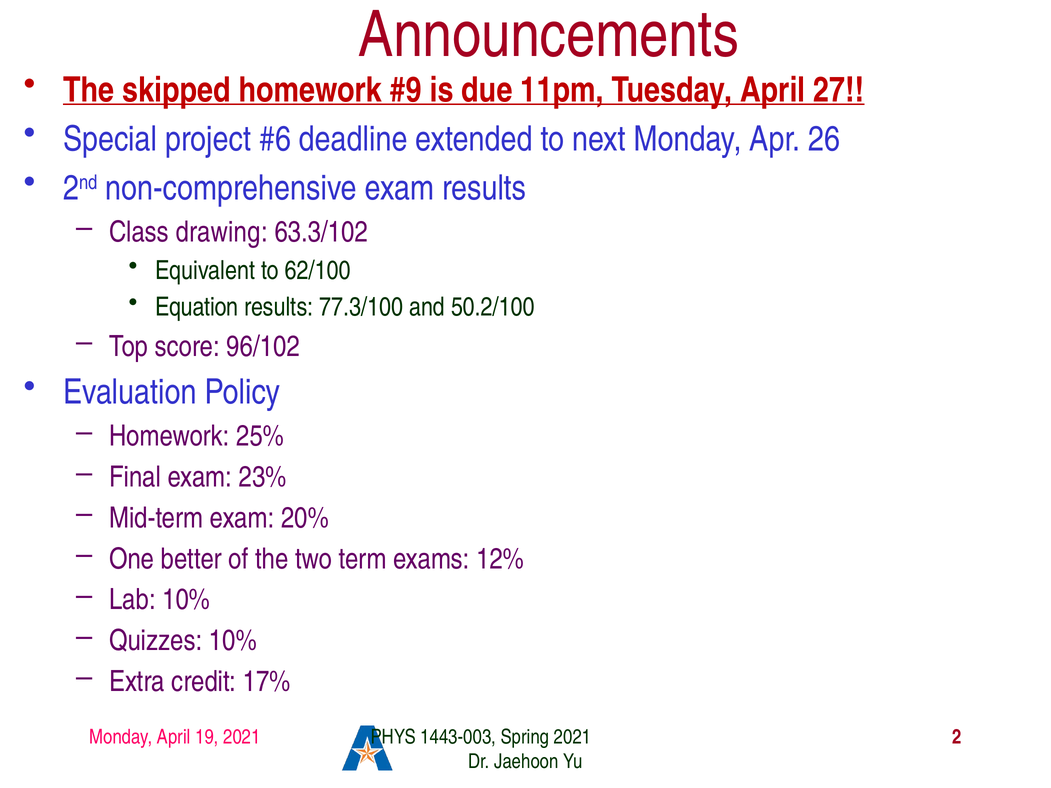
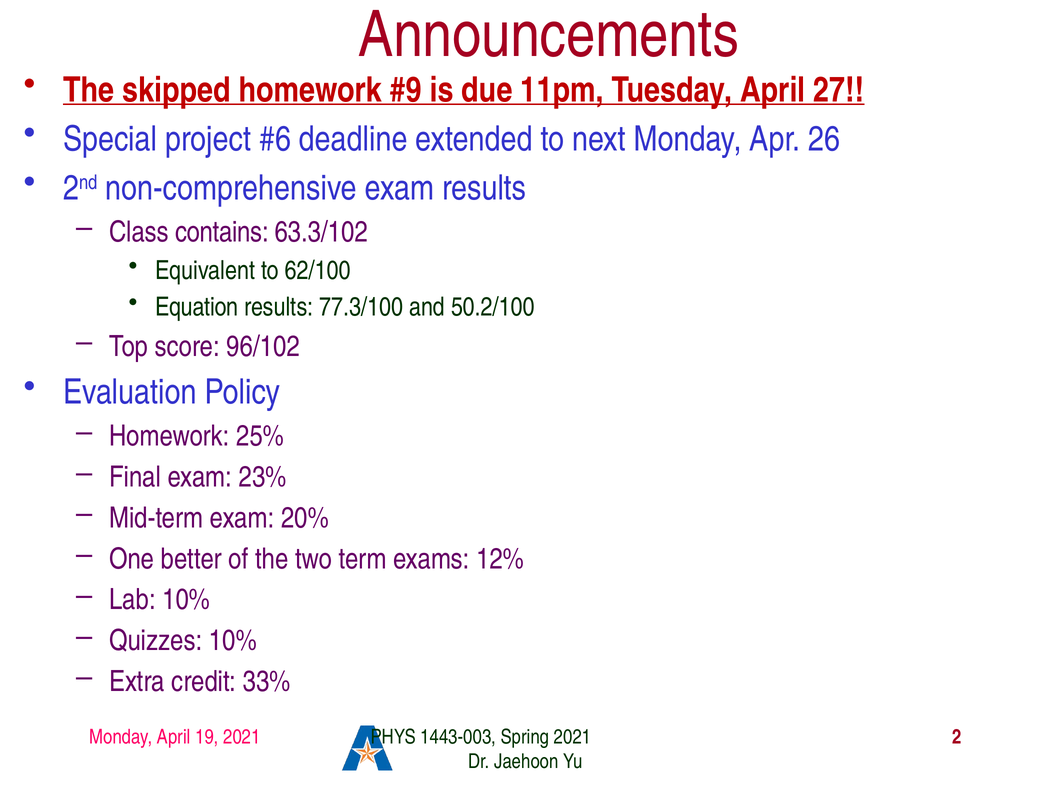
drawing: drawing -> contains (222, 232)
17%: 17% -> 33% (267, 682)
